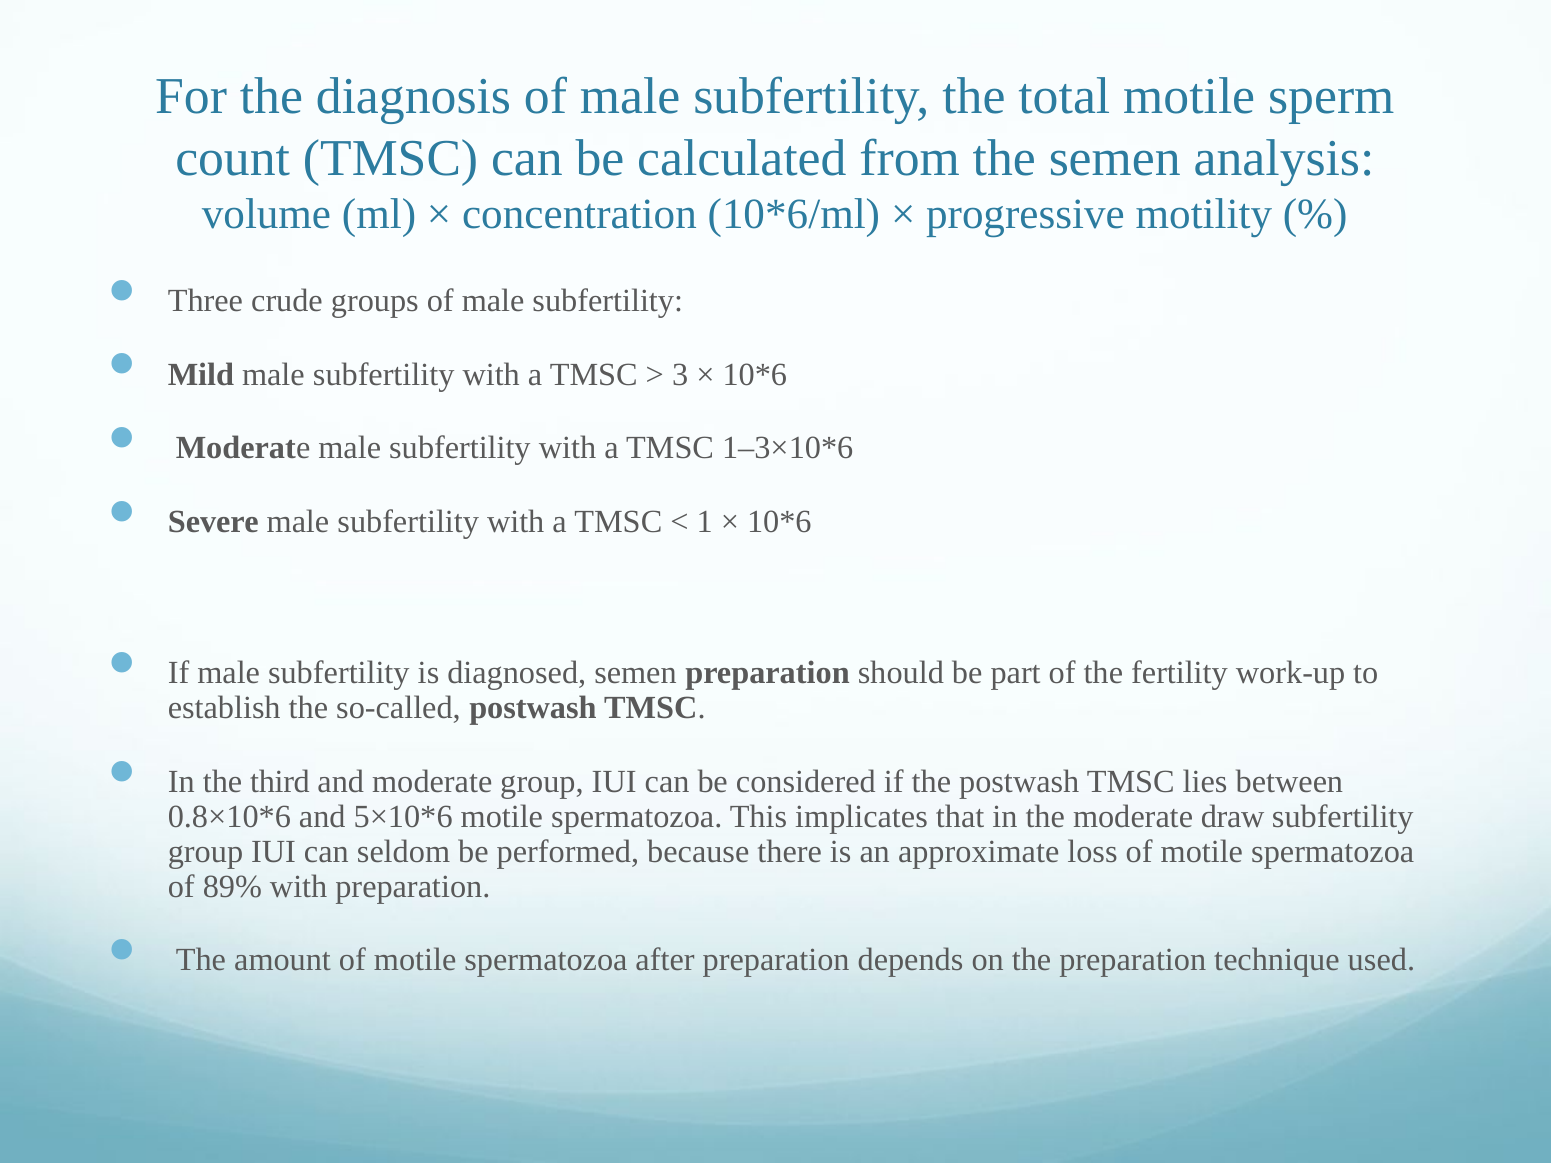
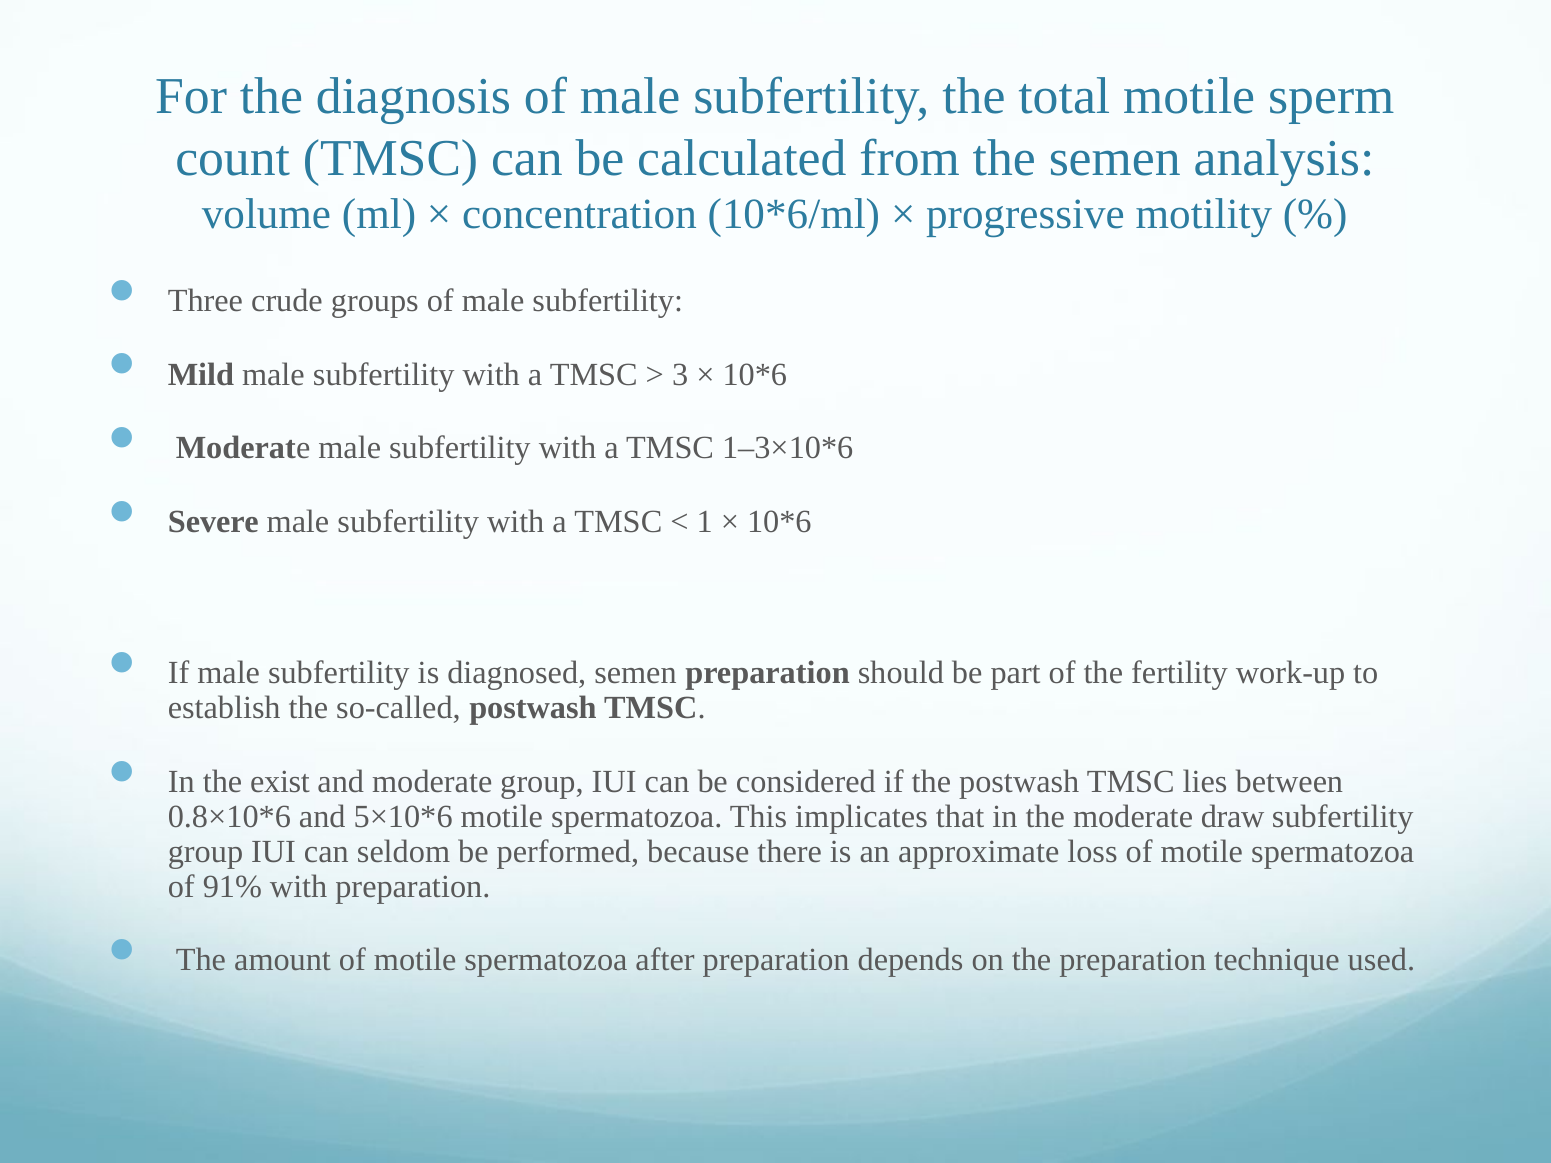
third: third -> exist (280, 782)
89%: 89% -> 91% (232, 887)
